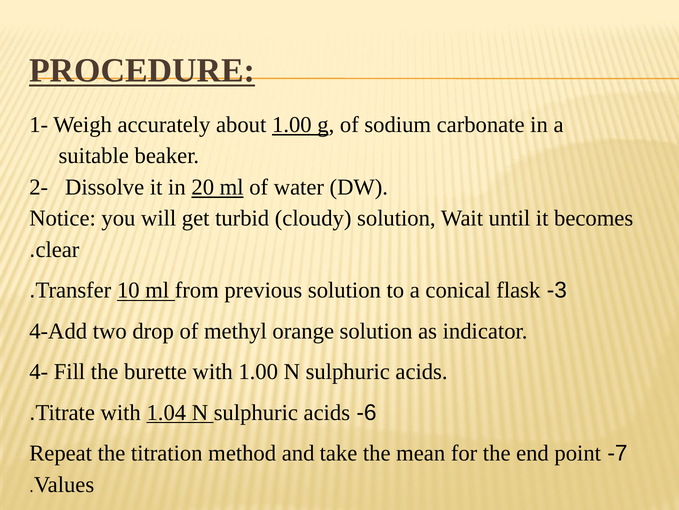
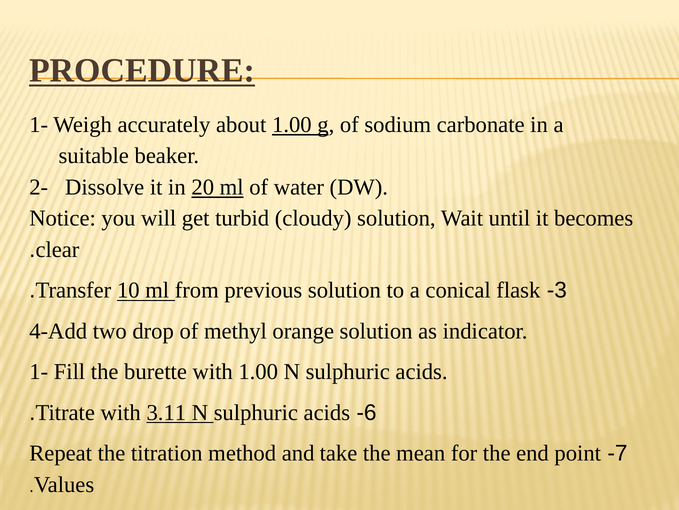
4-: 4- -> 1- (39, 371)
1.04: 1.04 -> 3.11 (166, 412)
